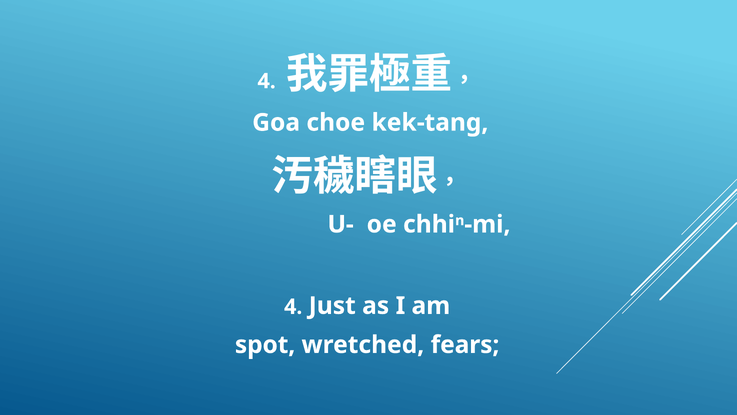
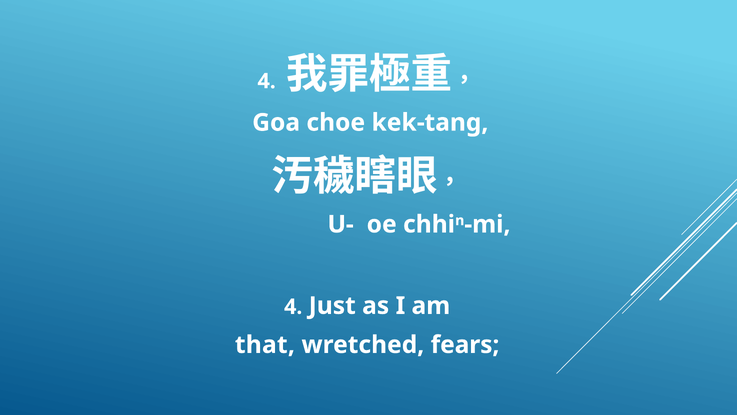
spot: spot -> that (265, 344)
